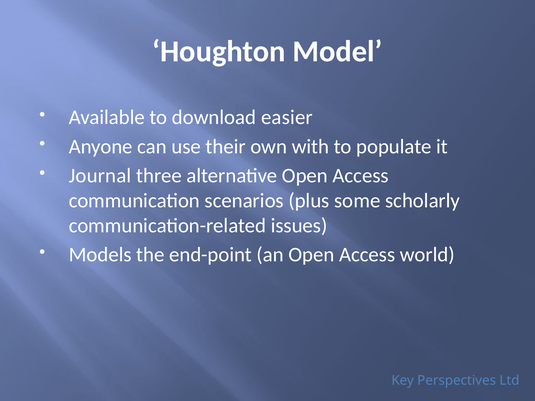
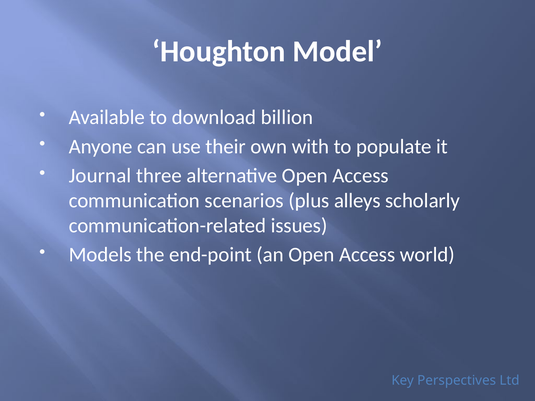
easier: easier -> billion (287, 117)
some: some -> alleys (357, 201)
